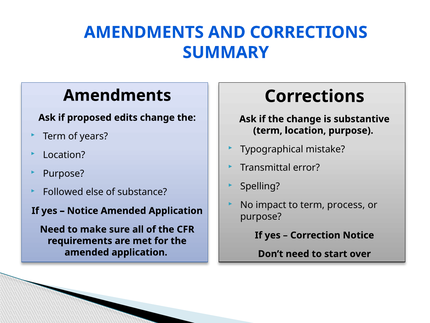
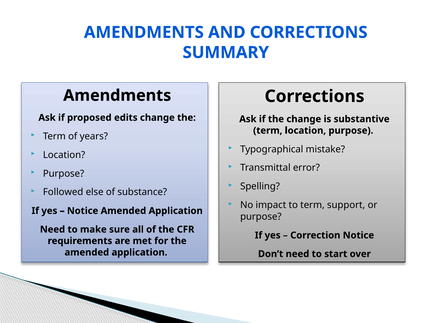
process: process -> support (346, 205)
